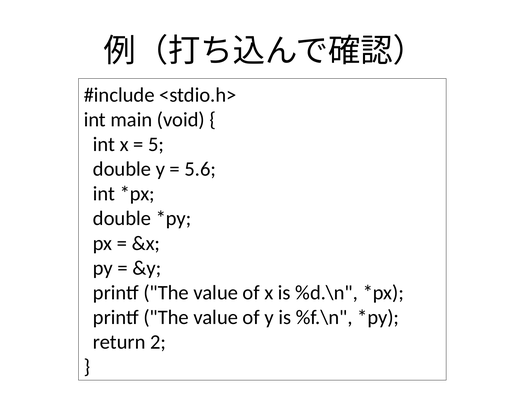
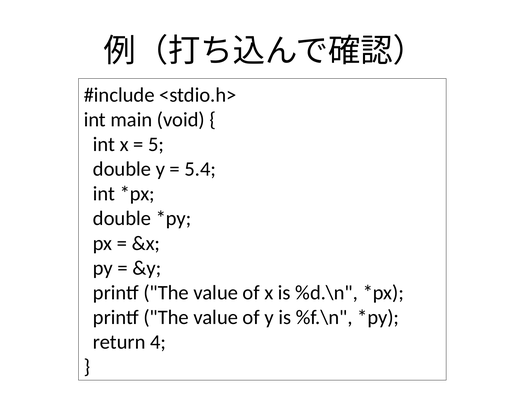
5.6: 5.6 -> 5.4 (200, 169)
2: 2 -> 4 (158, 342)
